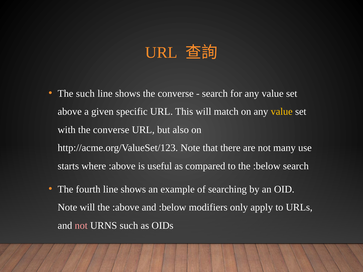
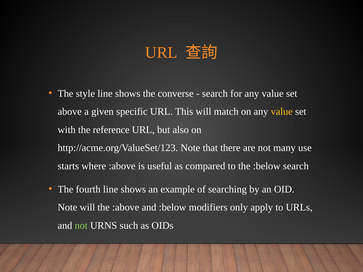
The such: such -> style (85, 94)
with the converse: converse -> reference (111, 130)
not colour: pink -> light green (81, 226)
